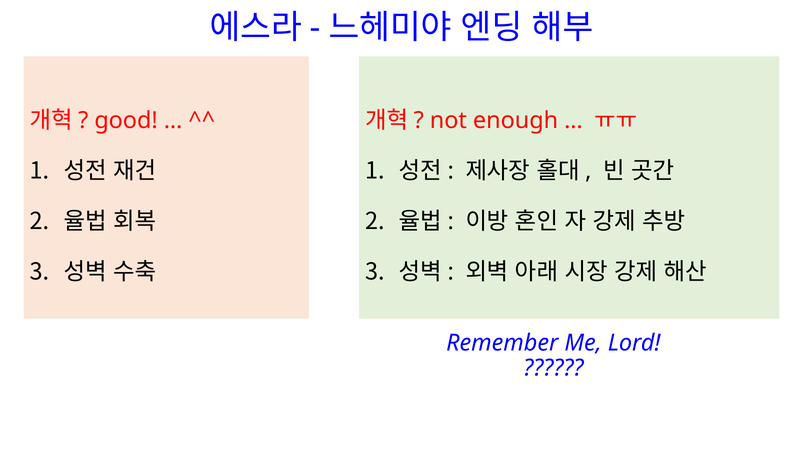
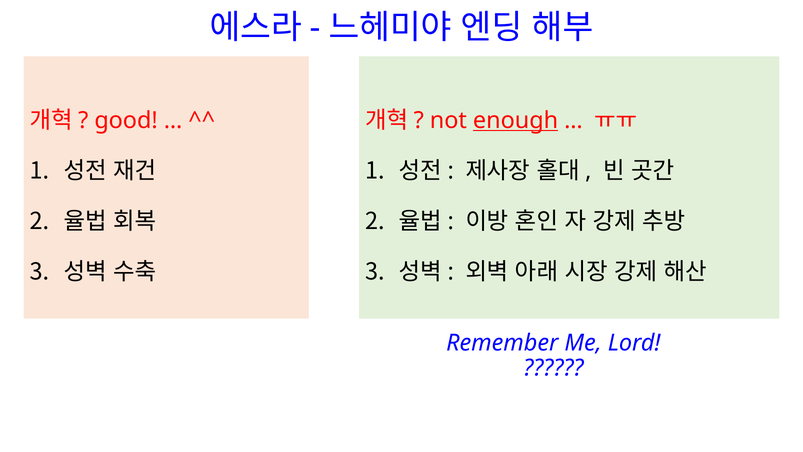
enough underline: none -> present (516, 120)
